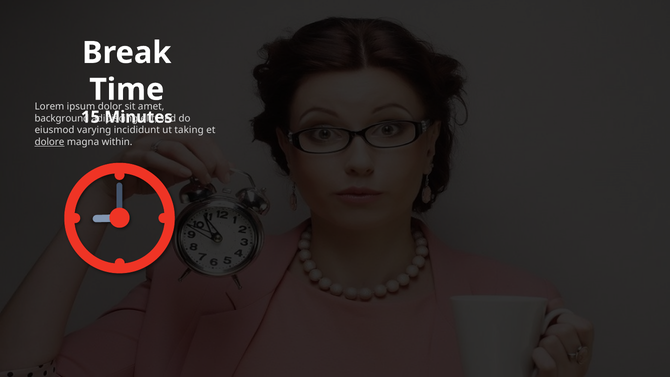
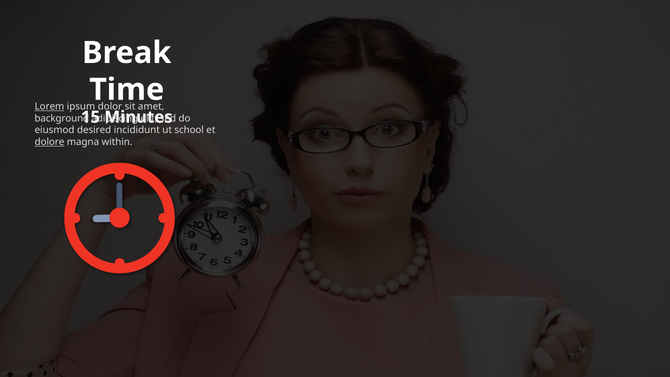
Lorem underline: none -> present (49, 107)
varying: varying -> desired (94, 130)
taking: taking -> school (189, 130)
